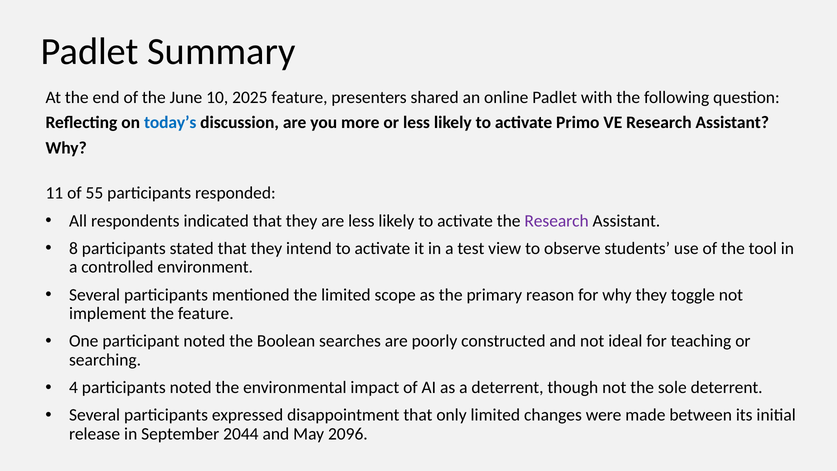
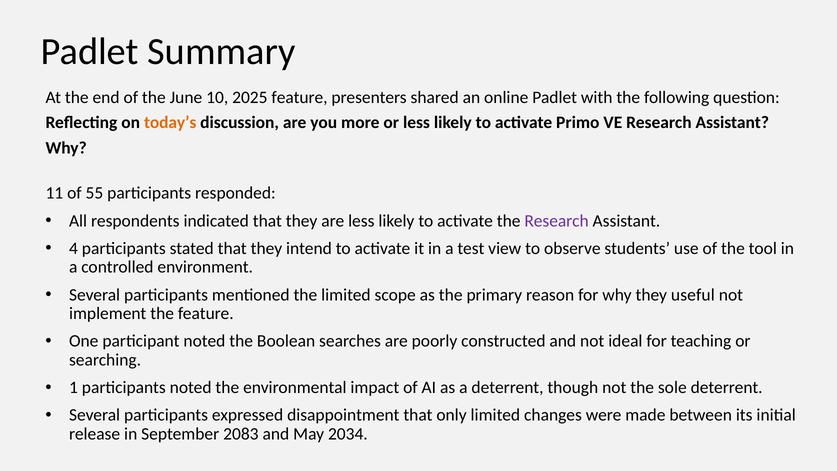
today’s colour: blue -> orange (170, 123)
8: 8 -> 4 (73, 248)
toggle: toggle -> useful (693, 295)
4: 4 -> 1 (73, 387)
2044: 2044 -> 2083 (241, 434)
2096: 2096 -> 2034 (348, 434)
